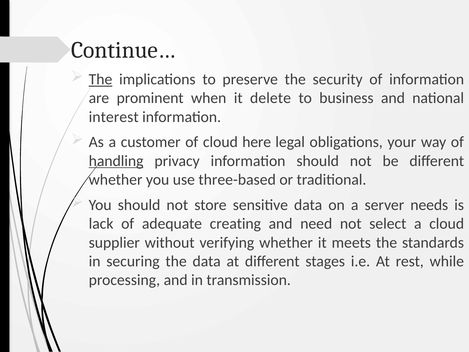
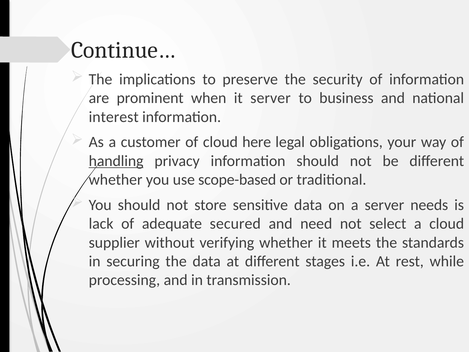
The underline: present -> none (101, 79)
it delete: delete -> server (271, 98)
three-based: three-based -> scope-based (237, 180)
creating: creating -> secured (235, 224)
